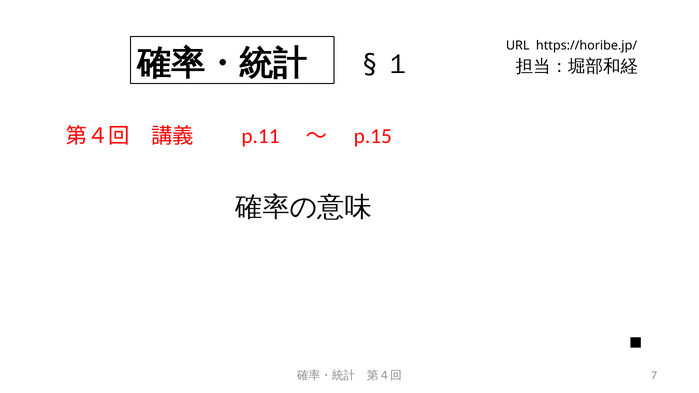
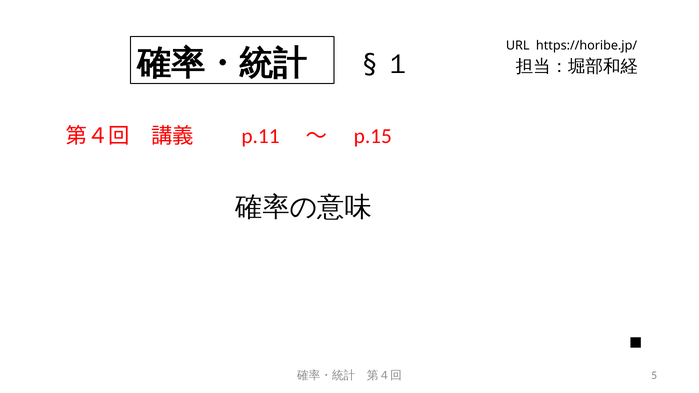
7: 7 -> 5 (654, 376)
